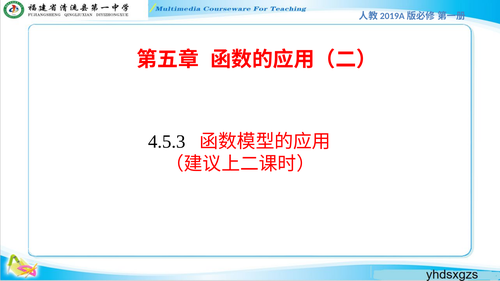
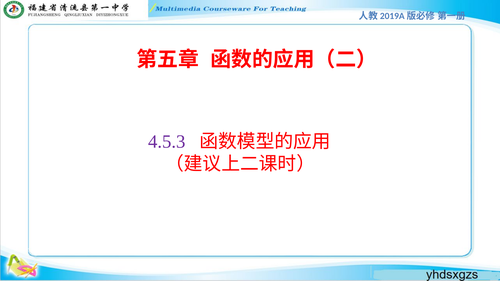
4.5.3 colour: black -> purple (167, 142)
